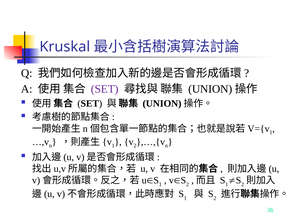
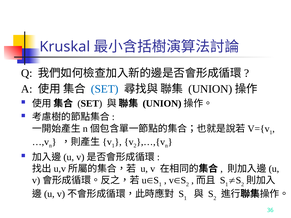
SET colour: purple -> blue (105, 89)
